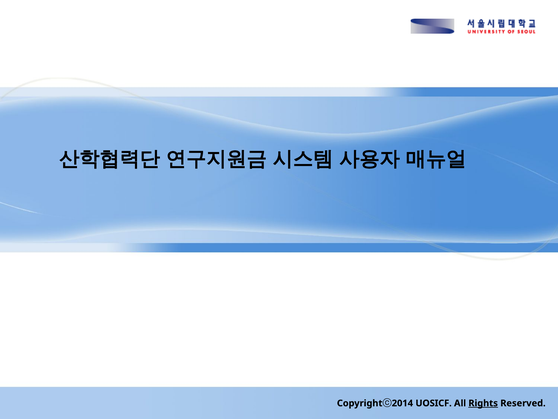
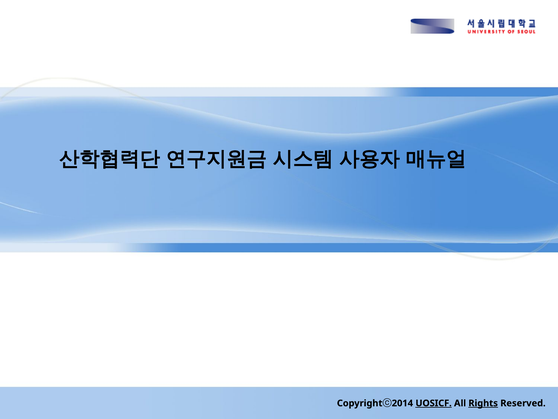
UOSICF underline: none -> present (434, 403)
